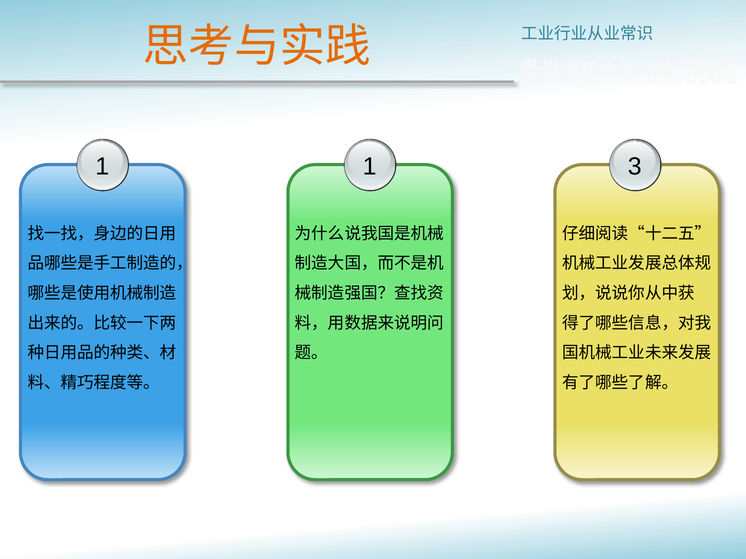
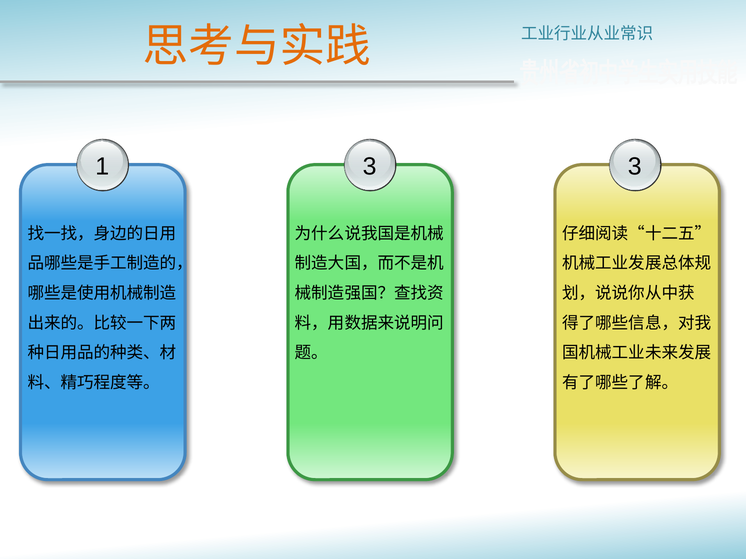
1 1: 1 -> 3 (370, 167)
